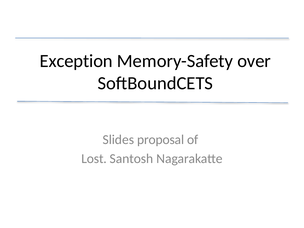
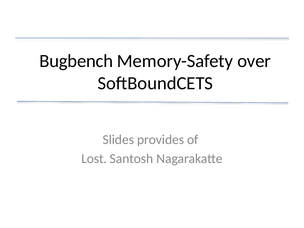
Exception: Exception -> Bugbench (76, 61)
proposal: proposal -> provides (161, 140)
